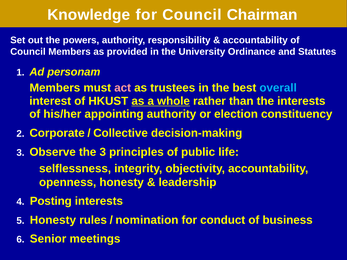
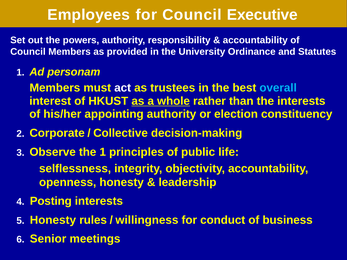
Knowledge: Knowledge -> Employees (89, 15)
Chairman: Chairman -> Executive (262, 15)
act colour: pink -> white (123, 88)
the 3: 3 -> 1 (103, 152)
nomination: nomination -> willingness (147, 220)
